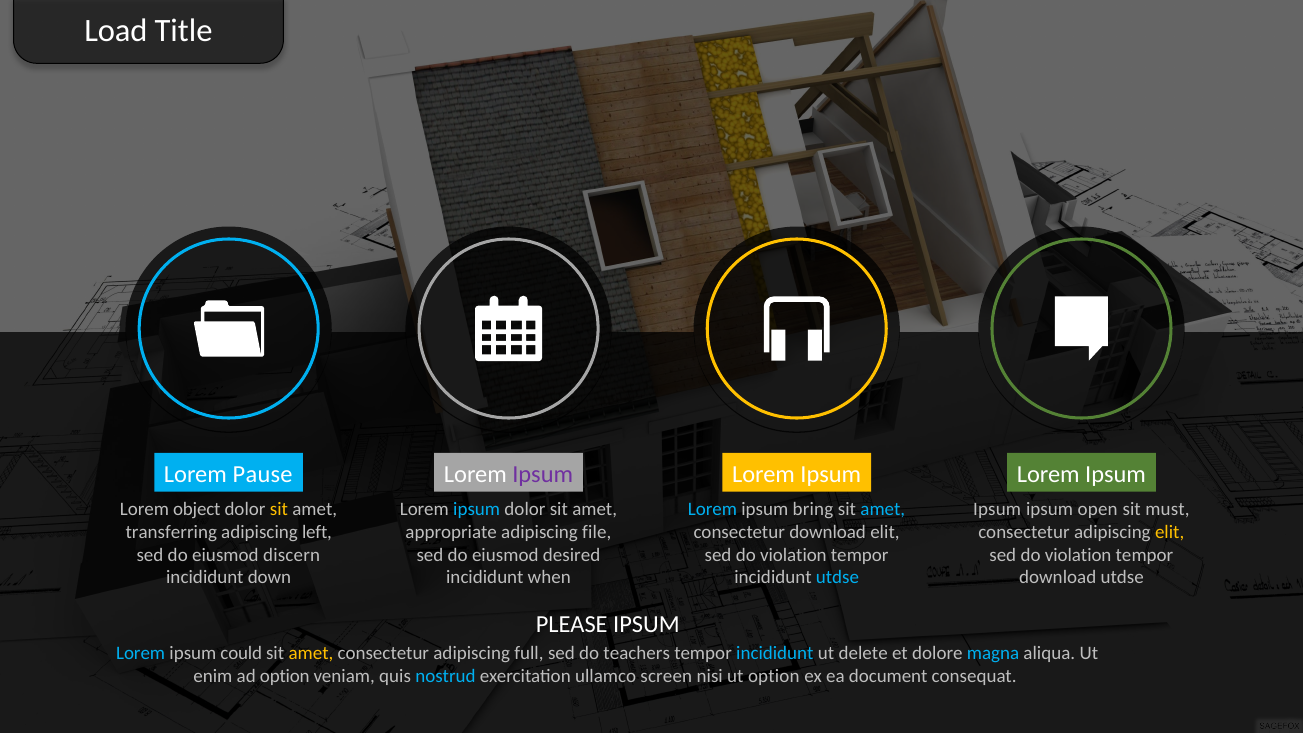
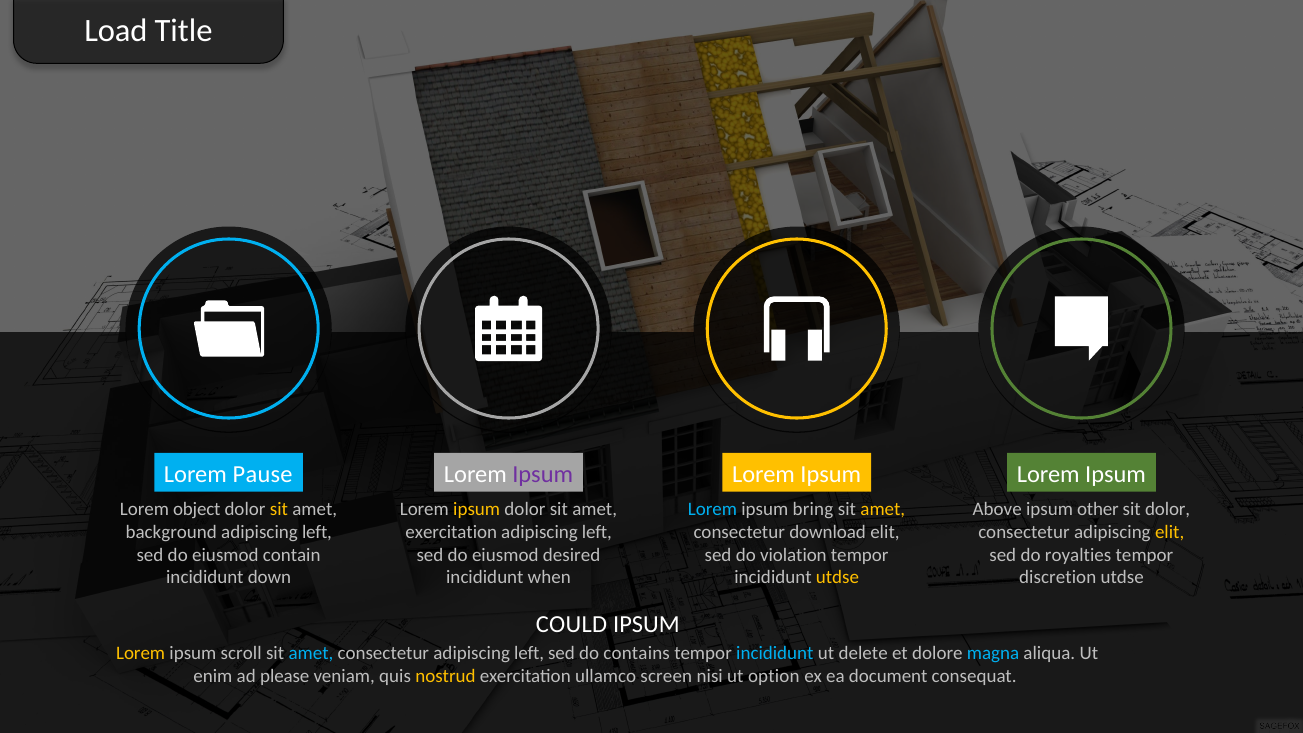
ipsum colour: light blue -> yellow (477, 509)
amet colour: light blue -> yellow (883, 509)
Ipsum: Ipsum -> Above (997, 509)
open: open -> other (1098, 509)
sit must: must -> dolor (1168, 509)
transferring: transferring -> background (171, 532)
appropriate: appropriate -> exercitation (451, 532)
file: file -> left (597, 532)
discern: discern -> contain (292, 555)
violation: violation -> royalties (1078, 555)
utdse colour: light blue -> yellow (837, 577)
download: download -> discretion (1058, 577)
PLEASE: PLEASE -> COULD (572, 624)
Lorem colour: light blue -> yellow (141, 653)
could: could -> scroll (241, 653)
amet colour: yellow -> light blue (311, 653)
consectetur adipiscing full: full -> left (529, 653)
teachers: teachers -> contains (637, 653)
ad option: option -> please (285, 676)
nostrud colour: light blue -> yellow (445, 676)
